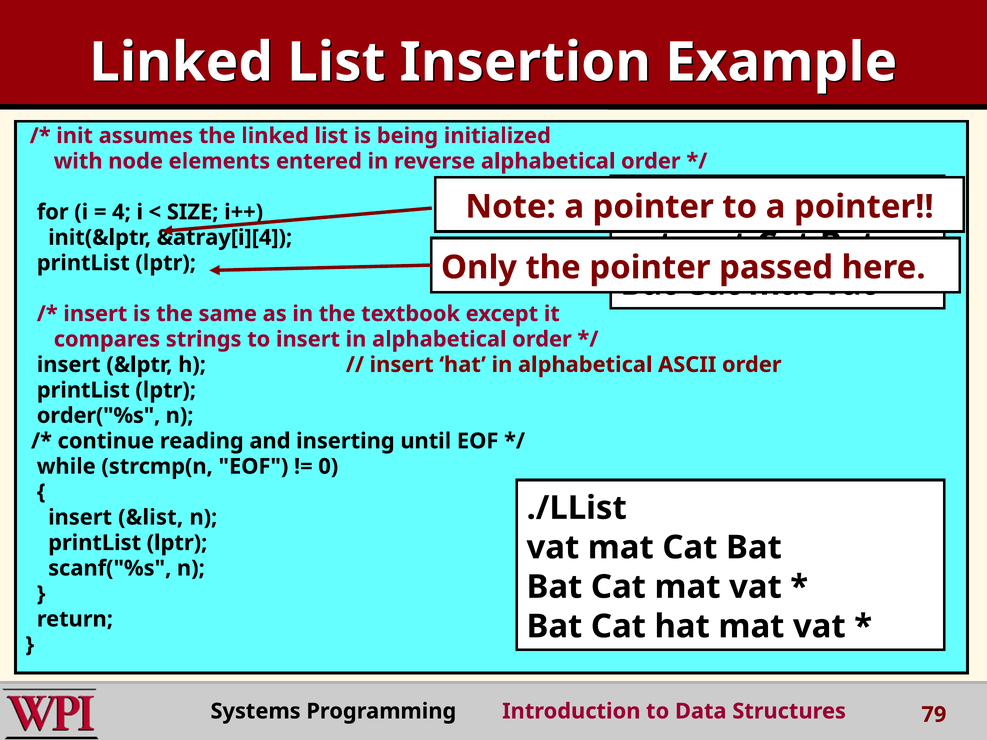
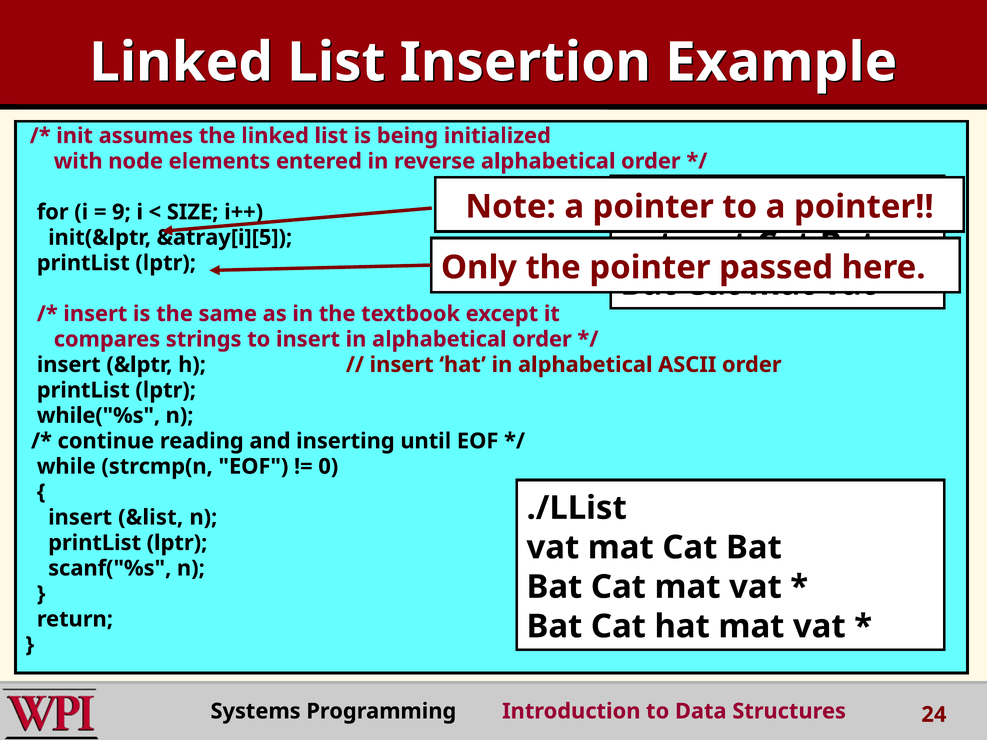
4: 4 -> 9 (121, 212)
&atray[i][4: &atray[i][4 -> &atray[i][5 (224, 238)
order("%s: order("%s -> while("%s (98, 416)
79: 79 -> 24 (934, 715)
